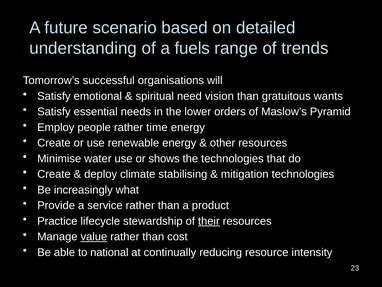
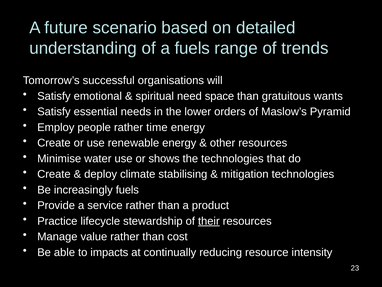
vision: vision -> space (219, 96)
increasingly what: what -> fuels (127, 190)
value underline: present -> none (94, 236)
national: national -> impacts (109, 252)
